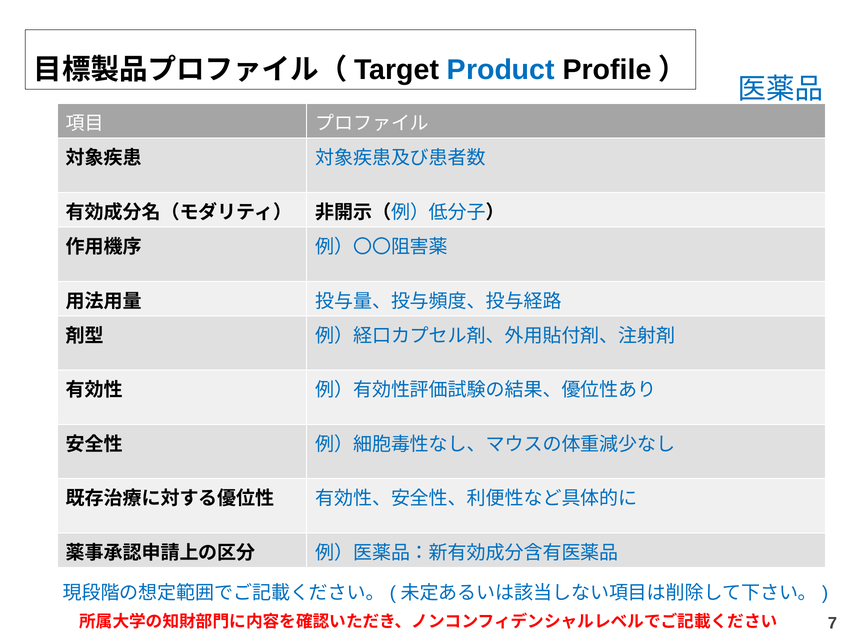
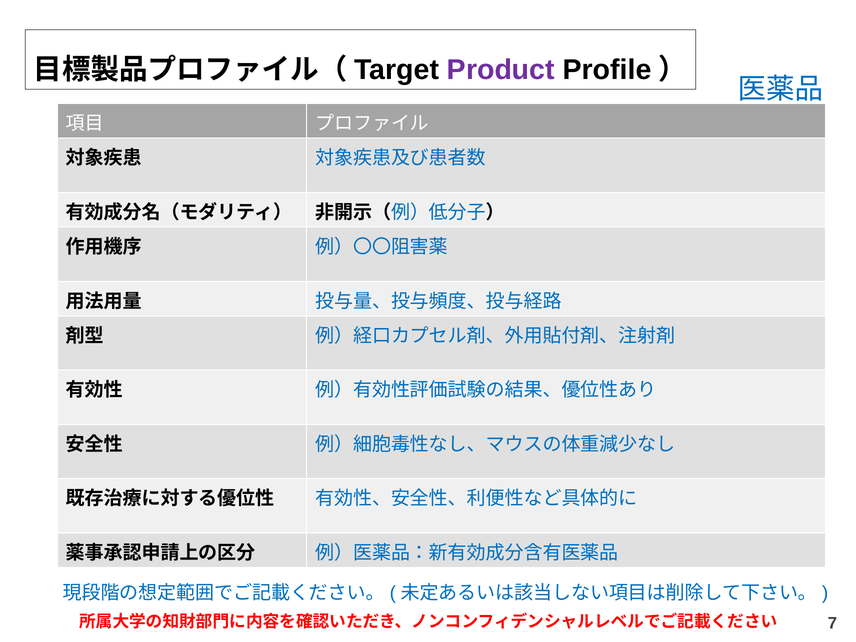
Product colour: blue -> purple (501, 70)
